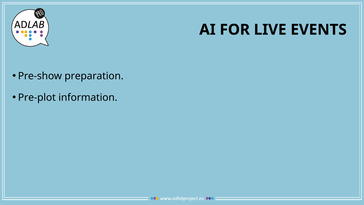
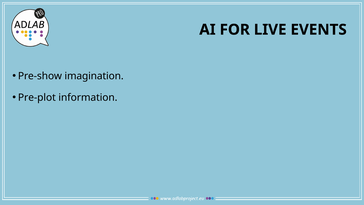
preparation: preparation -> imagination (94, 76)
